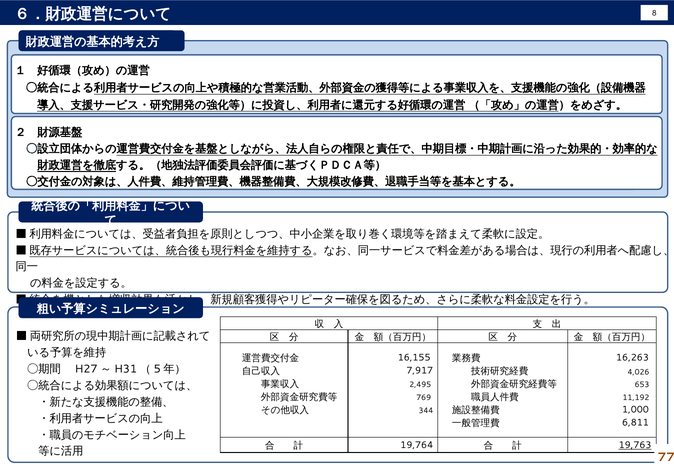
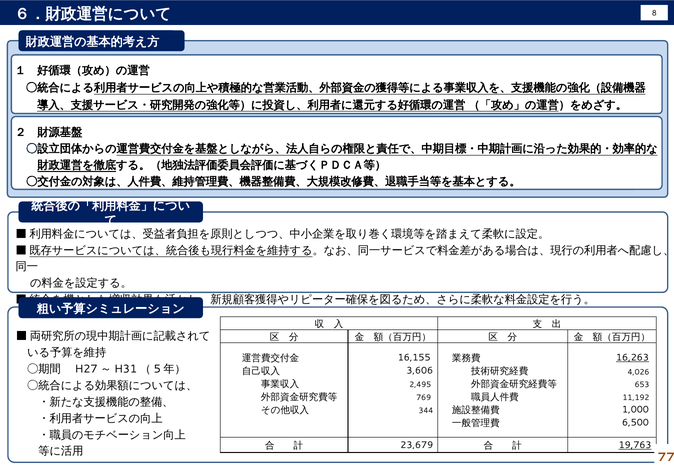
16,263 underline: none -> present (632, 358)
7,917: 7,917 -> 3,606 (420, 370)
6,811: 6,811 -> 6,500 (635, 422)
19,764: 19,764 -> 23,679 (417, 445)
